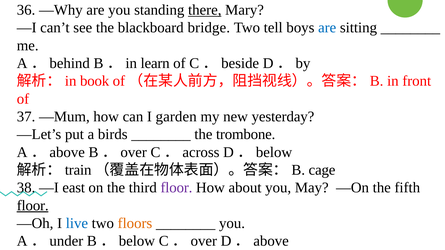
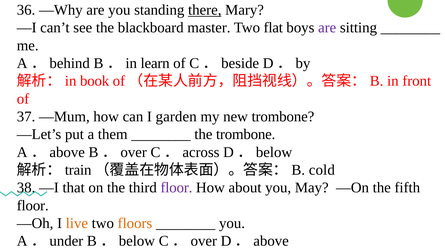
bridge: bridge -> master (209, 28)
tell: tell -> flat (273, 28)
are colour: blue -> purple (327, 28)
new yesterday: yesterday -> trombone (283, 117)
birds: birds -> them (113, 135)
cage: cage -> cold (322, 170)
east: east -> that (74, 188)
floor underline: present -> none (33, 206)
live colour: blue -> orange (77, 224)
